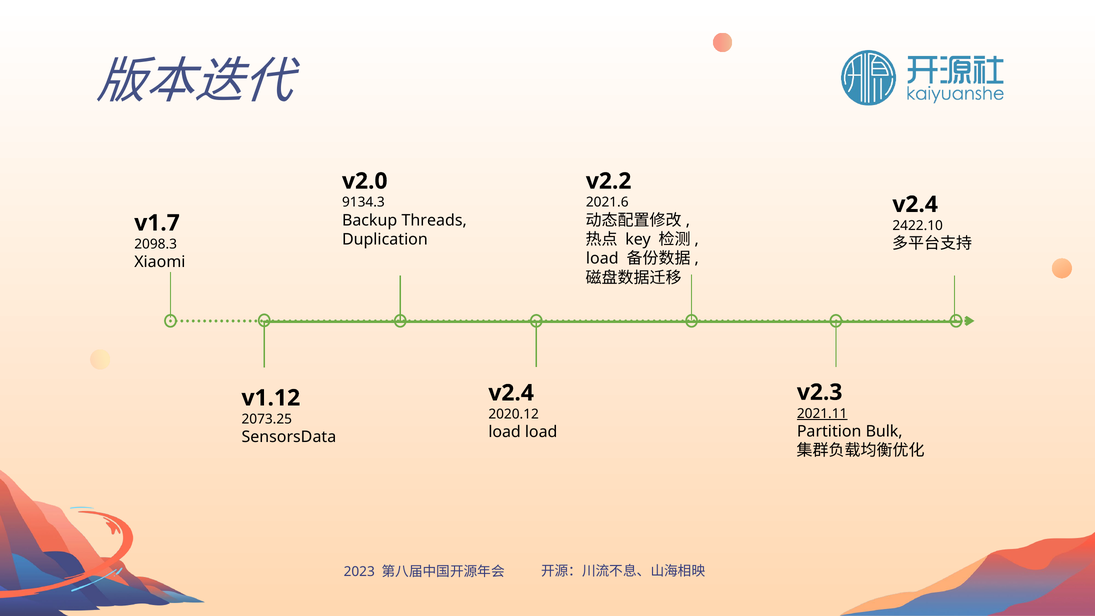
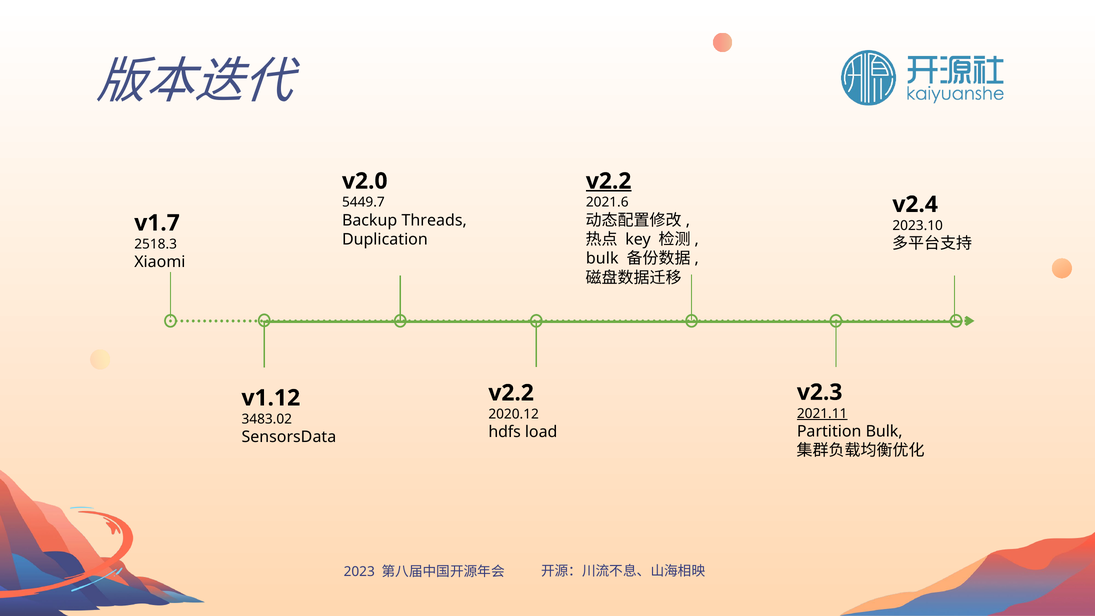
v2.2 underline: none -> present (609, 181)
9134.3: 9134.3 -> 5449.7 (363, 202)
2422.10: 2422.10 -> 2023.10 (918, 226)
2098.3: 2098.3 -> 2518.3 (156, 244)
load: load -> bulk (602, 259)
v2.4: v2.4 -> v2.2 (511, 393)
2073.25: 2073.25 -> 3483.02 (267, 419)
load: load -> hdfs (505, 432)
